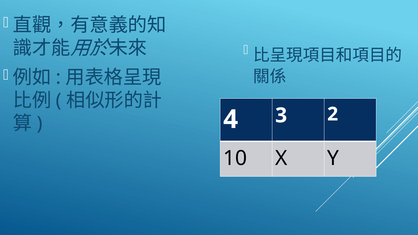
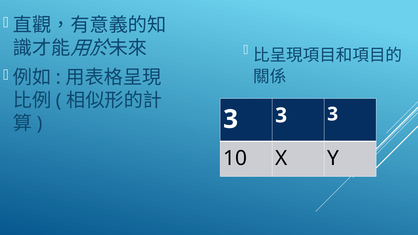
4: 4 -> 3 (231, 119)
2: 2 -> 3 (333, 114)
